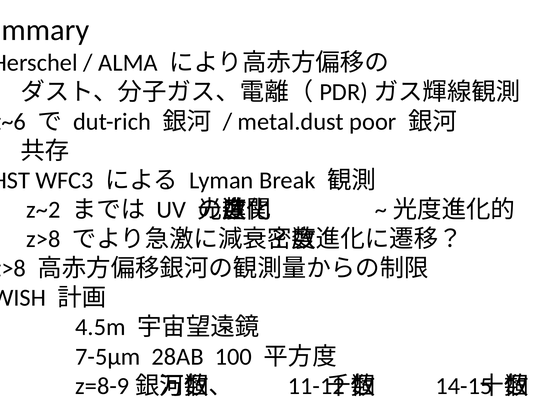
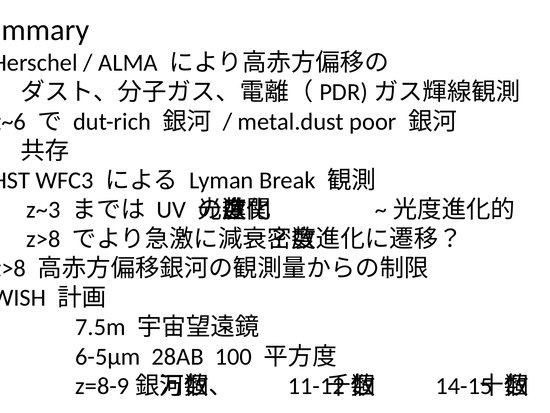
z~2: z~2 -> z~3 (43, 209)
4.5m: 4.5m -> 7.5m (100, 327)
7-5μm: 7-5μm -> 6-5μm (108, 356)
